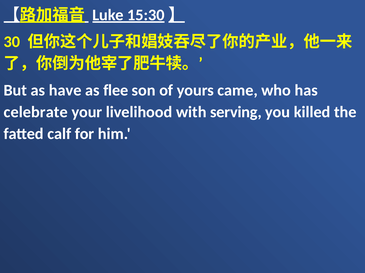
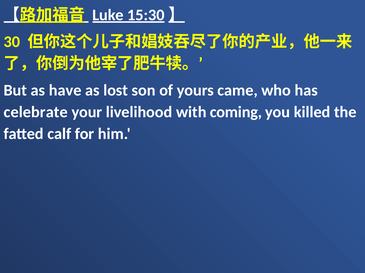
flee: flee -> lost (116, 91)
serving: serving -> coming (236, 112)
